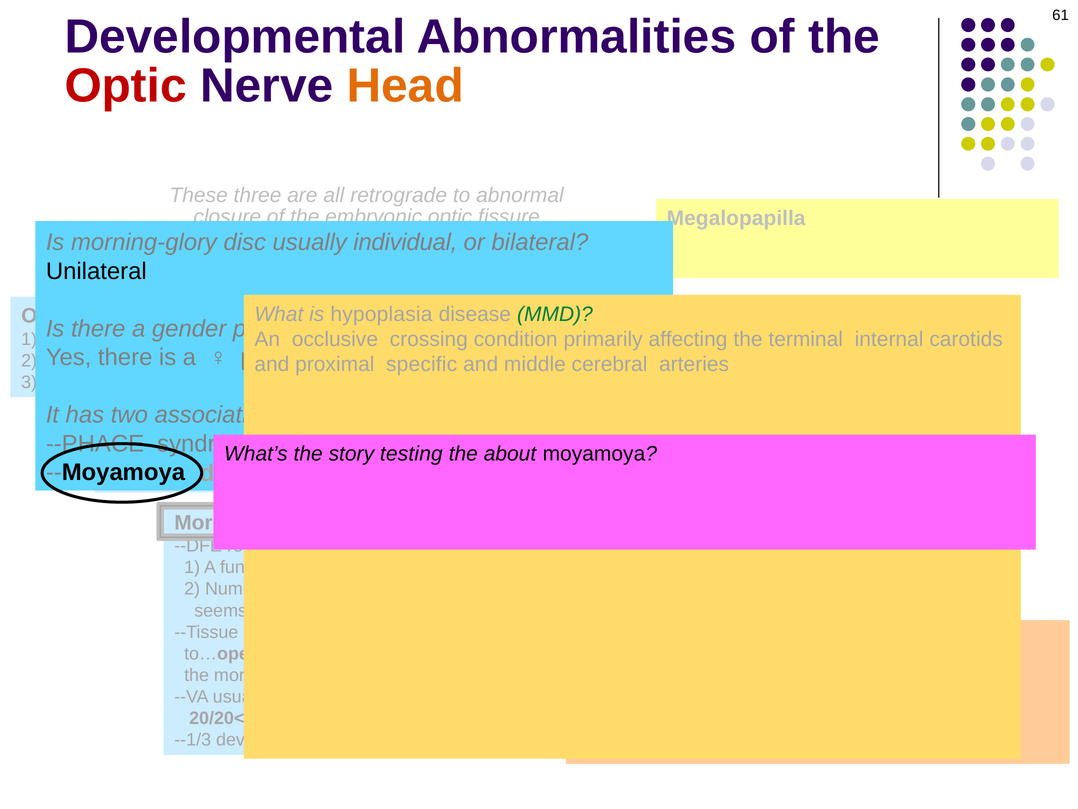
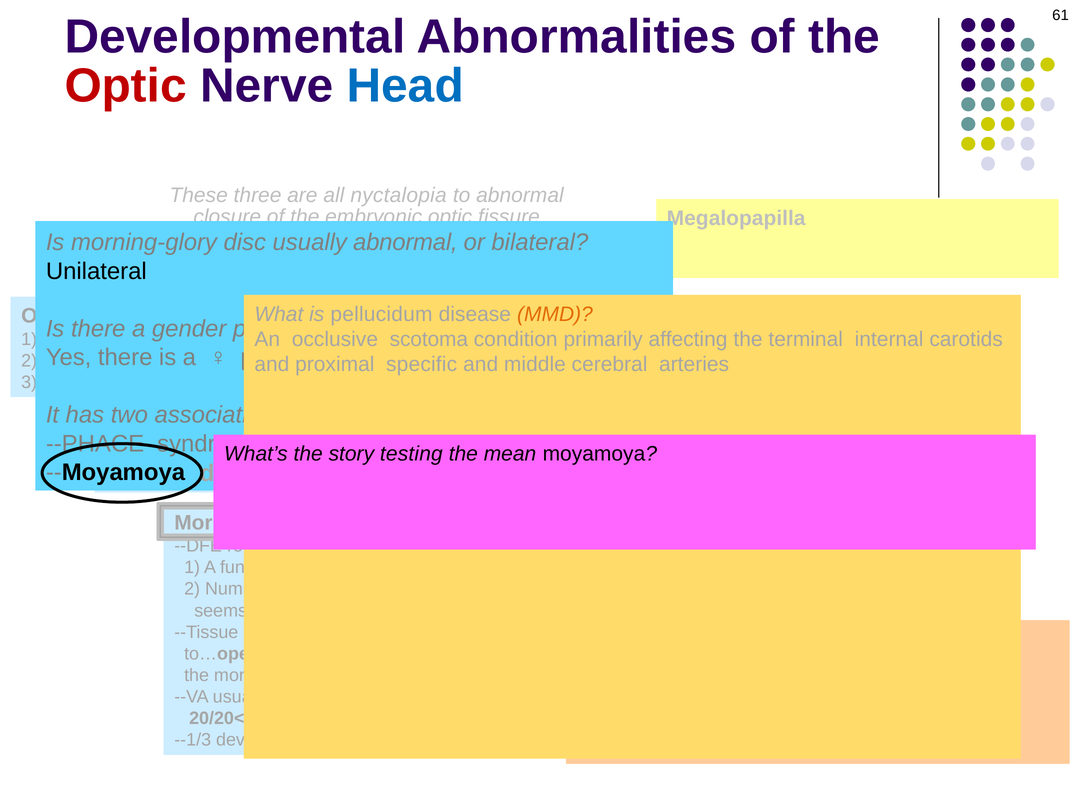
Head colour: orange -> blue (405, 86)
retrograde: retrograde -> nyctalopia (399, 195)
usually individual: individual -> abnormal (405, 242)
hypoplasia: hypoplasia -> pellucidum (381, 314)
MMD colour: green -> orange (555, 314)
crossing: crossing -> scotoma (429, 339)
about: about -> mean (510, 454)
